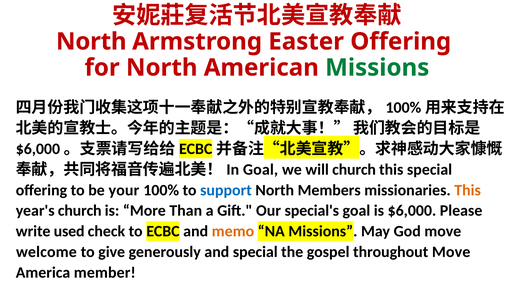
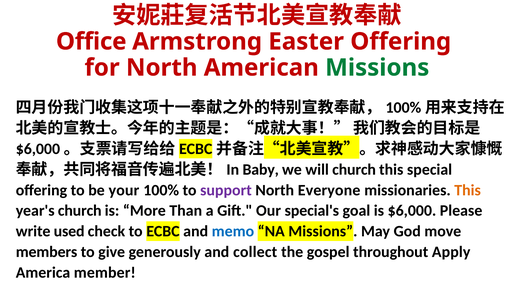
North: North -> Office (91, 42)
Goal: Goal -> Baby (261, 169)
support colour: blue -> purple (226, 190)
Members: Members -> Everyone (329, 190)
memo colour: orange -> blue (233, 231)
welcome: welcome -> members (47, 252)
and special: special -> collect (255, 252)
throughout Move: Move -> Apply (451, 252)
